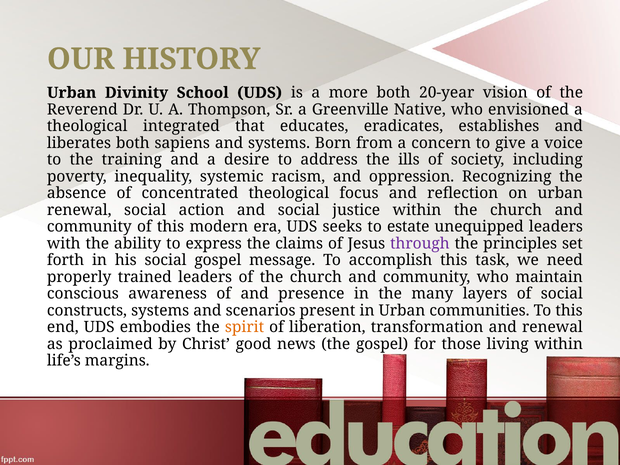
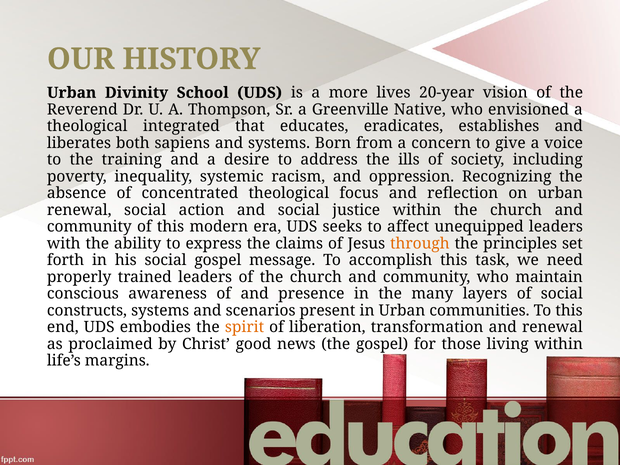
more both: both -> lives (394, 93)
estate: estate -> affect (408, 227)
through colour: purple -> orange (420, 243)
